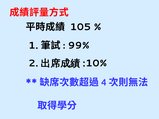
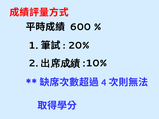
105: 105 -> 600 (80, 27)
99%: 99% -> 20% (79, 46)
